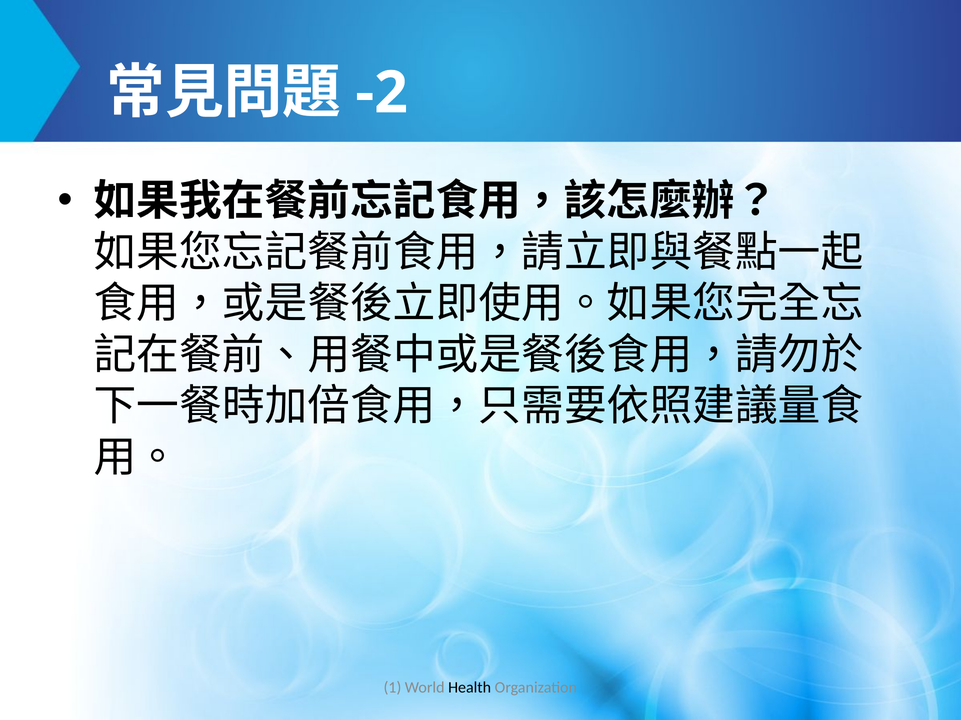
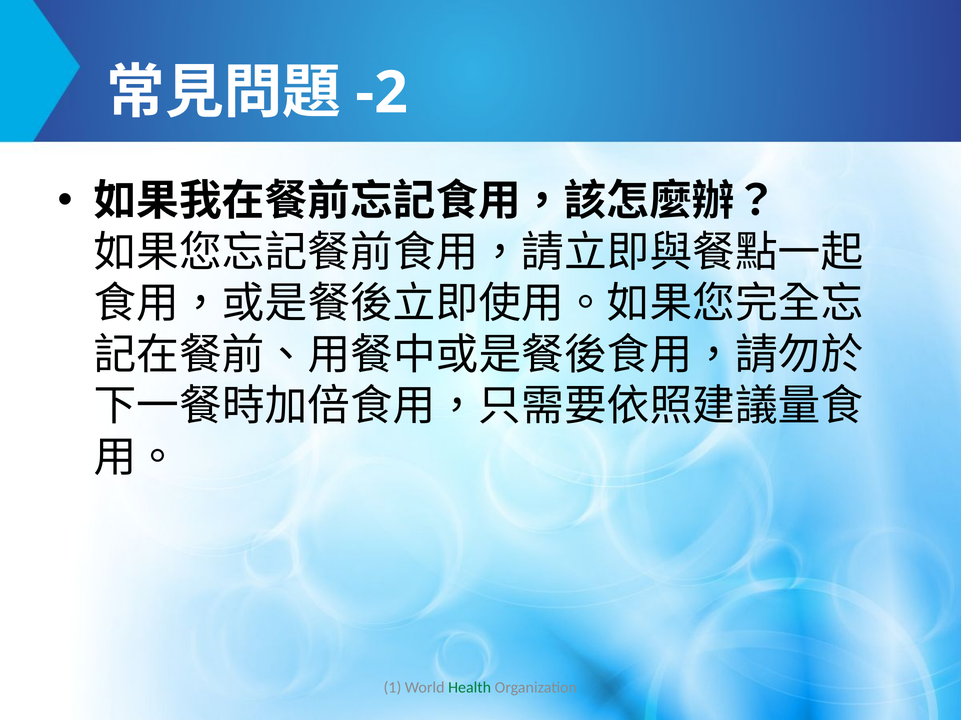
Health colour: black -> green (470, 688)
